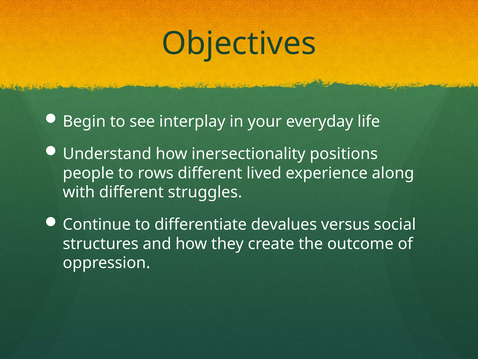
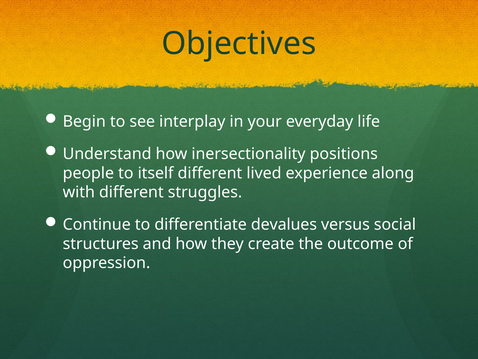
rows: rows -> itself (156, 173)
